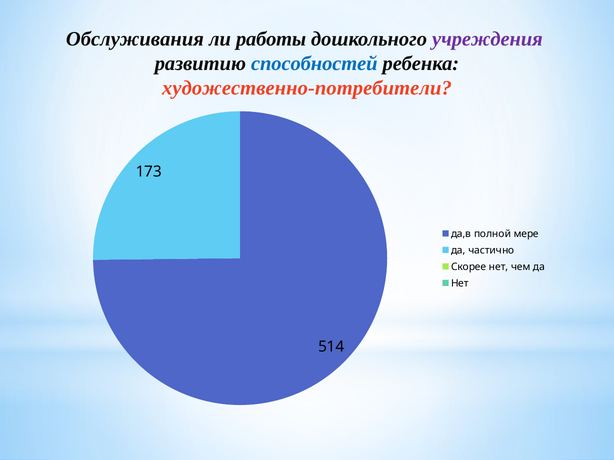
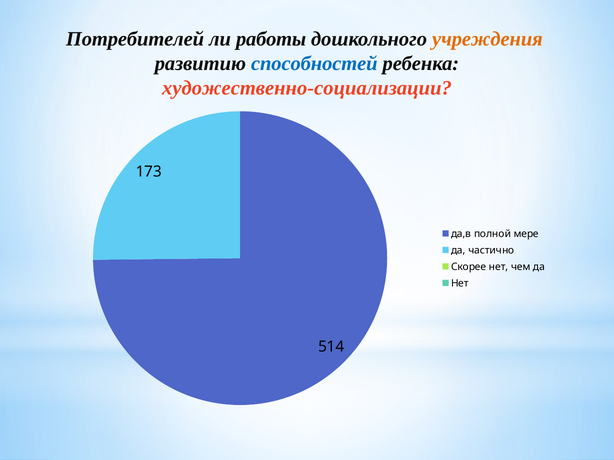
Обслуживания: Обслуживания -> Потребителей (135, 39)
учреждения colour: purple -> orange (487, 39)
художественно-потребители: художественно-потребители -> художественно-социализации (307, 88)
